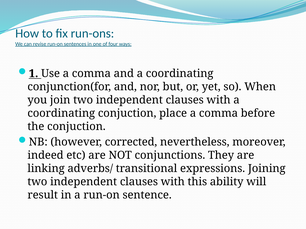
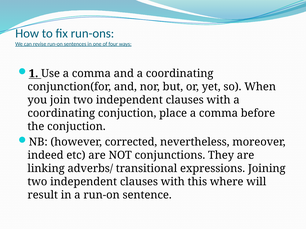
ability: ability -> where (227, 182)
